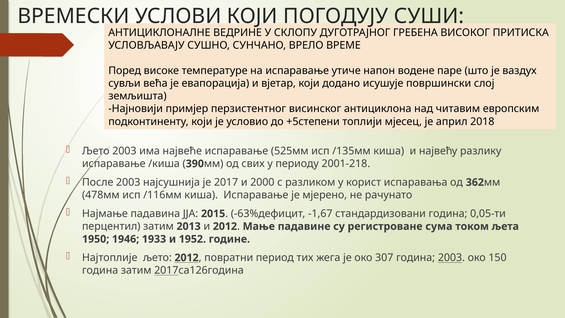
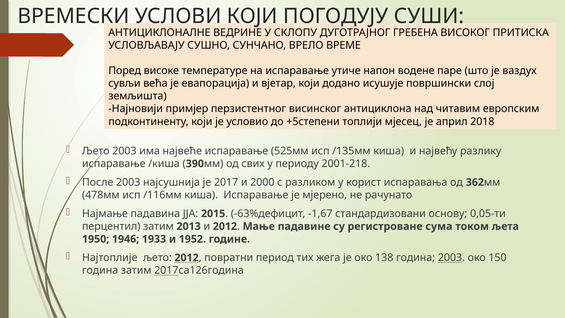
стандардизовани година: година -> основу (448, 214)
307: 307 -> 138 (384, 258)
